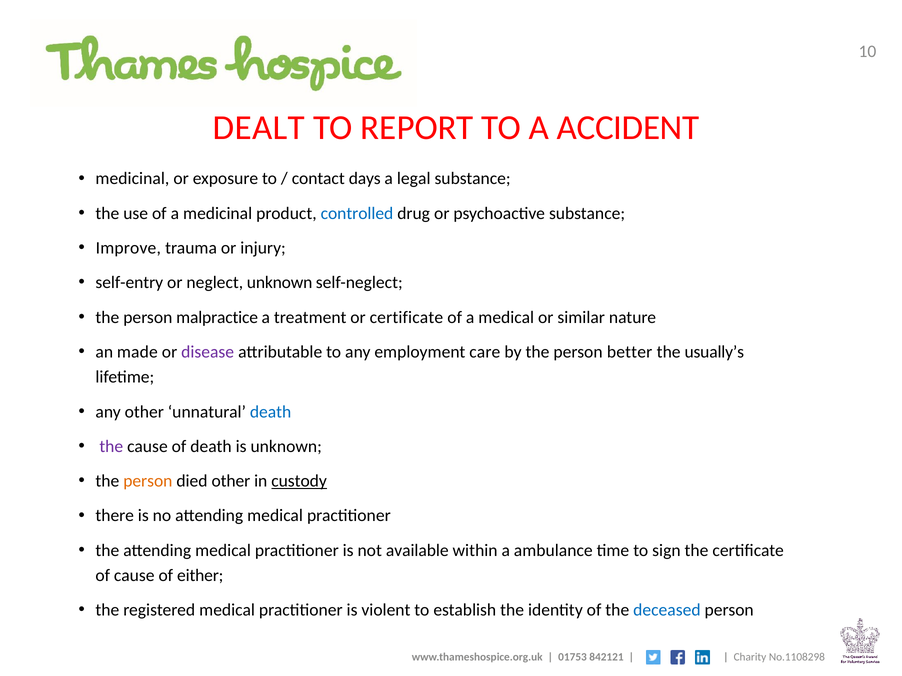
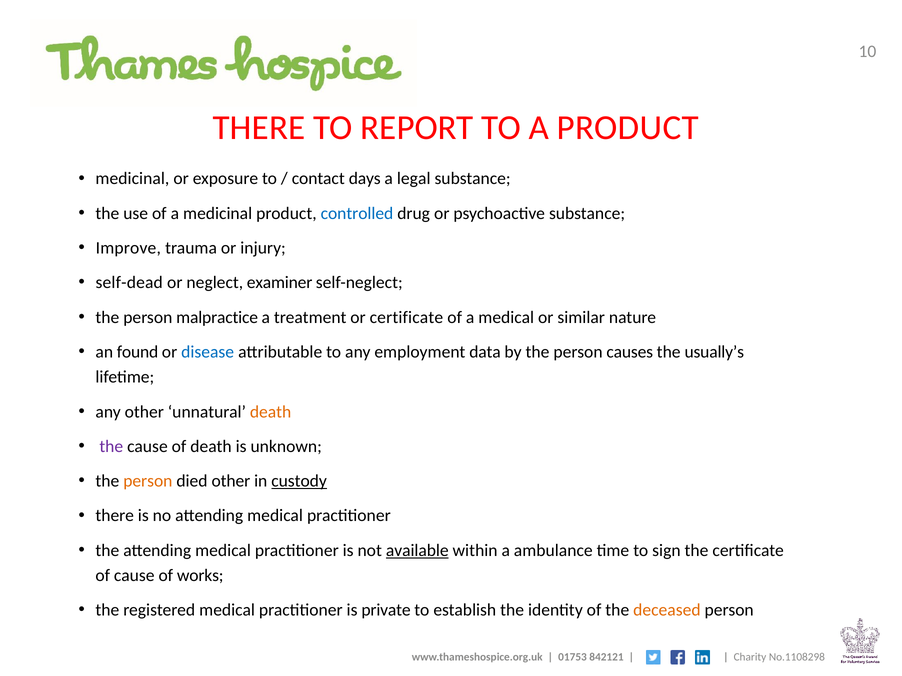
DEALT: DEALT -> THERE (259, 128)
A ACCIDENT: ACCIDENT -> PRODUCT (628, 128)
self-entry: self-entry -> self-dead (129, 283)
neglect unknown: unknown -> examiner (280, 283)
made: made -> found (138, 352)
disease colour: purple -> blue (208, 352)
care: care -> data (485, 352)
better: better -> causes (630, 352)
death colour: blue -> orange (271, 412)
available underline: none -> present (417, 551)
either: either -> works (200, 576)
violent: violent -> private (386, 611)
deceased colour: blue -> orange (667, 611)
